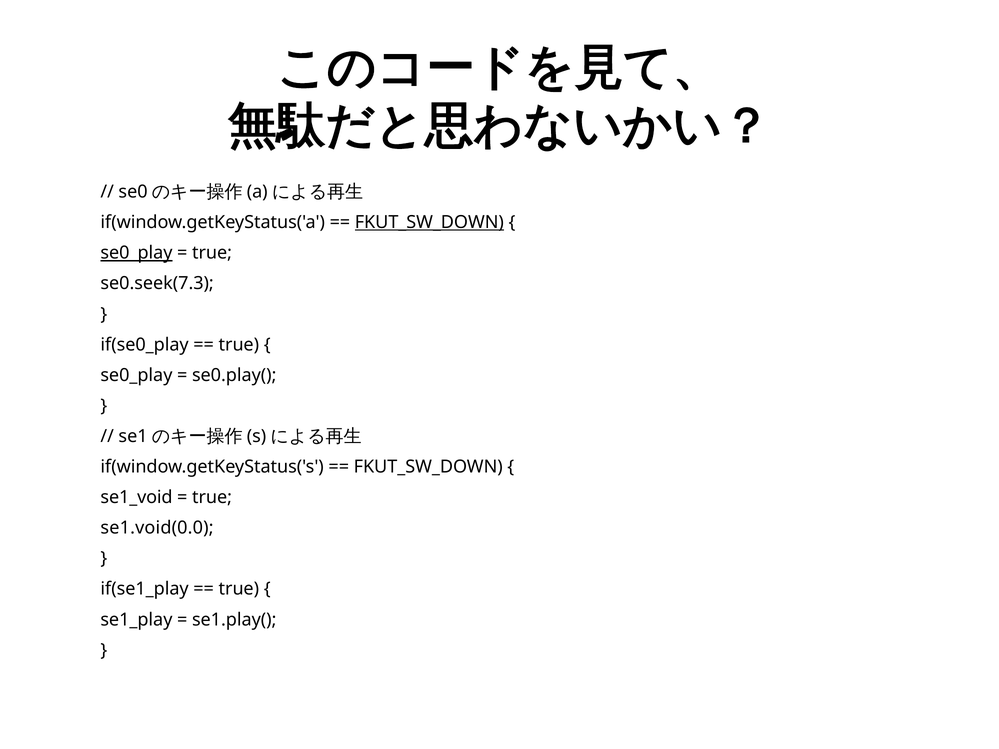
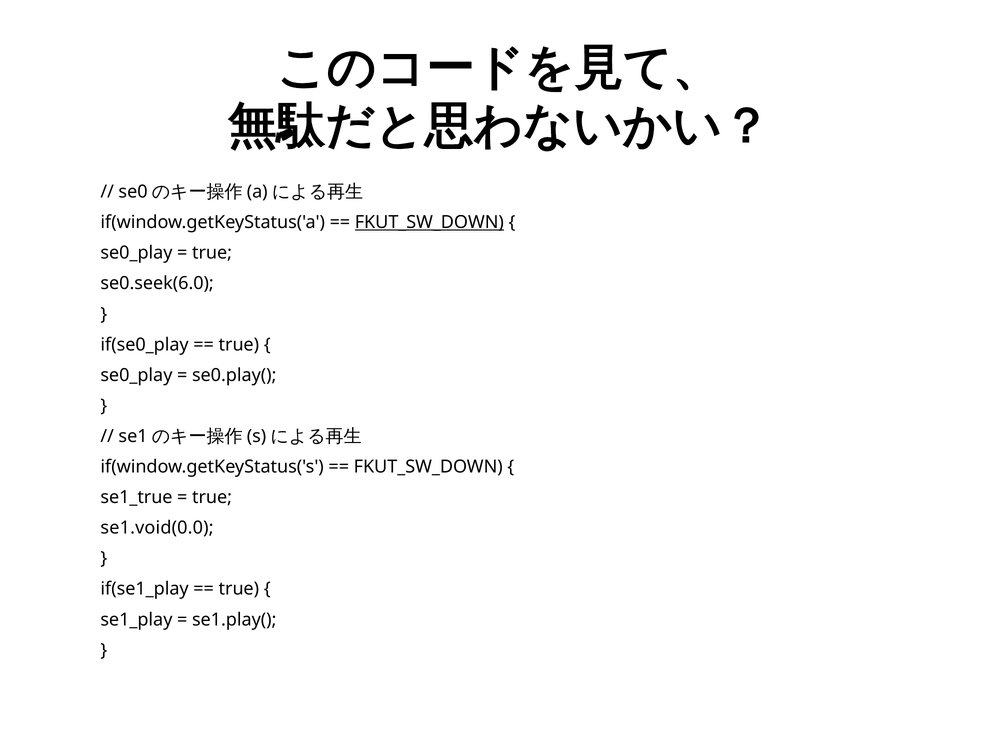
se0_play underline: present -> none (136, 253)
se0.seek(7.3: se0.seek(7.3 -> se0.seek(6.0 (157, 284)
se1_void: se1_void -> se1_true (137, 498)
